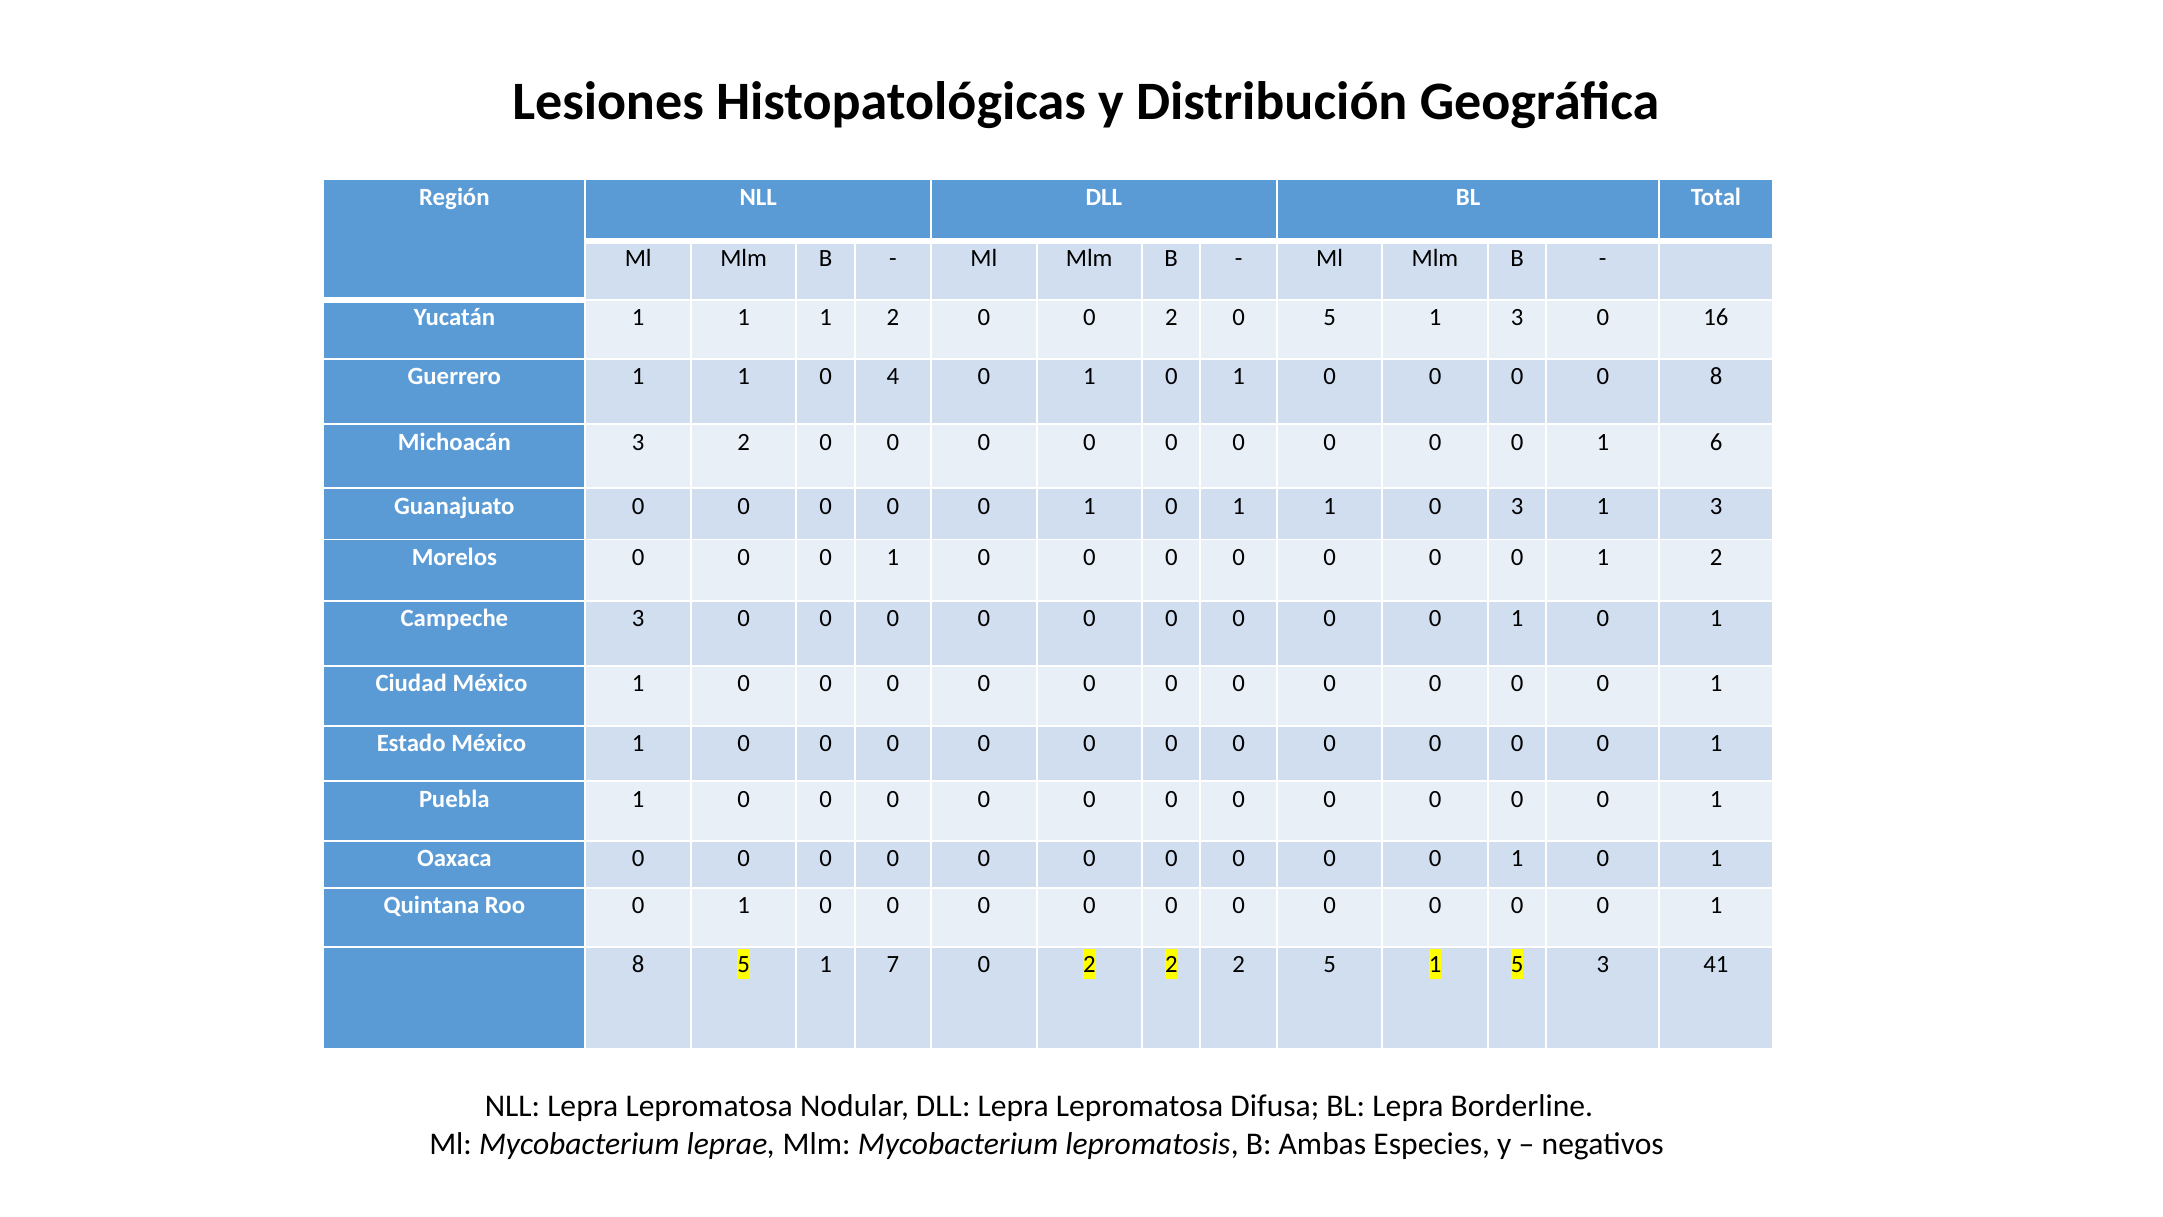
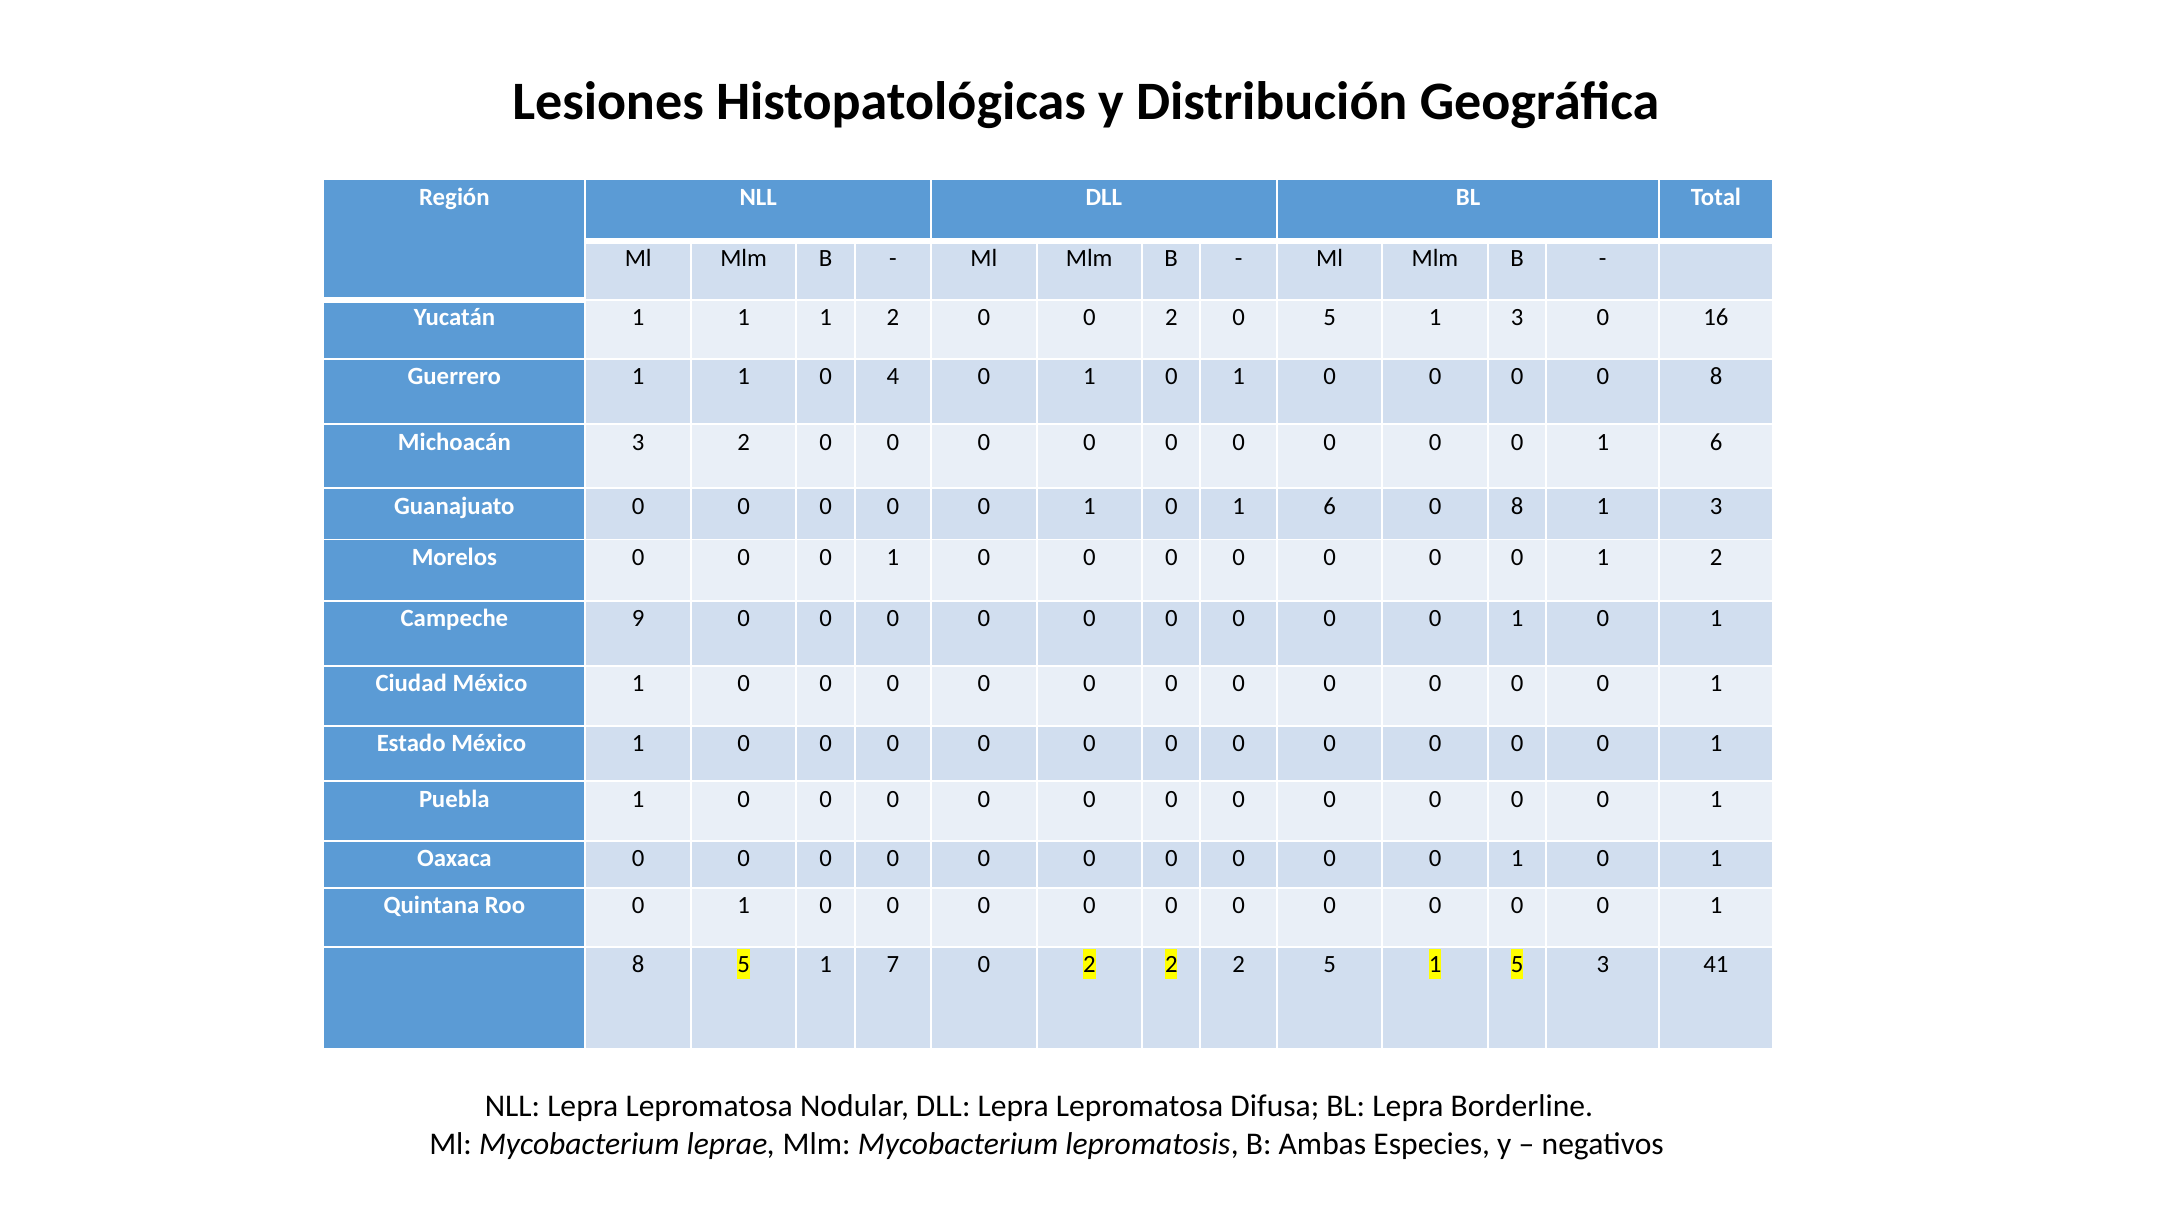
1 0 1 1: 1 -> 6 (1330, 506)
3: 3 -> 8 (1517, 506)
Campeche 3: 3 -> 9 (638, 618)
